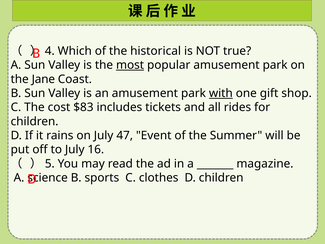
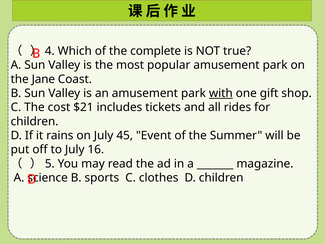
historical: historical -> complete (156, 51)
most underline: present -> none (130, 65)
$83: $83 -> $21 (83, 107)
47: 47 -> 45 (125, 135)
